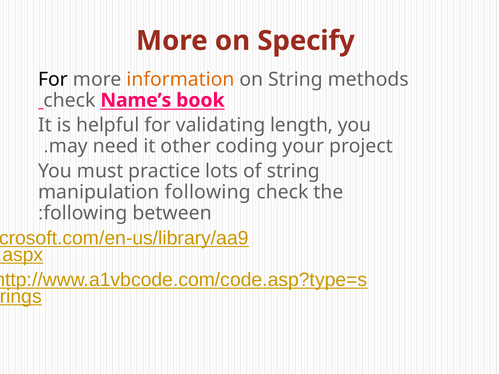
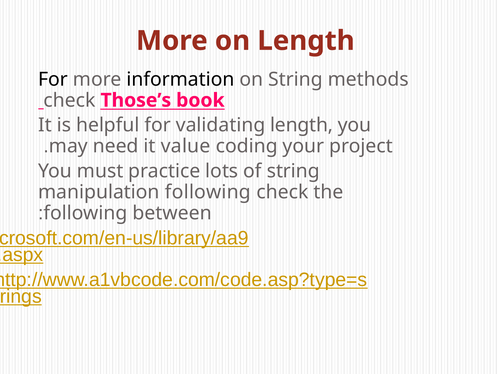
on Specify: Specify -> Length (306, 41)
information colour: orange -> black (180, 79)
Name’s: Name’s -> Those’s (136, 100)
other: other -> value (186, 146)
